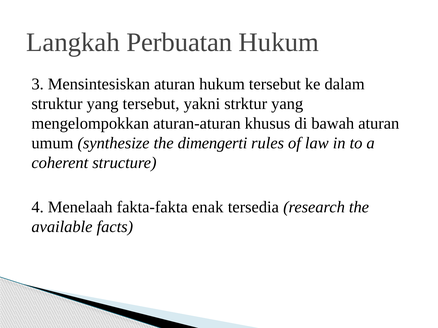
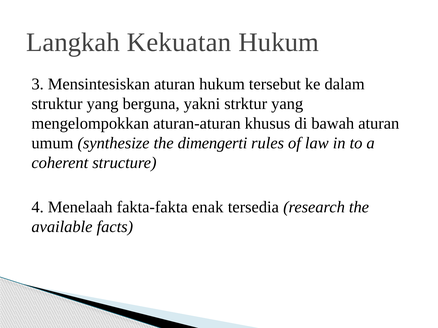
Perbuatan: Perbuatan -> Kekuatan (179, 42)
yang tersebut: tersebut -> berguna (151, 104)
